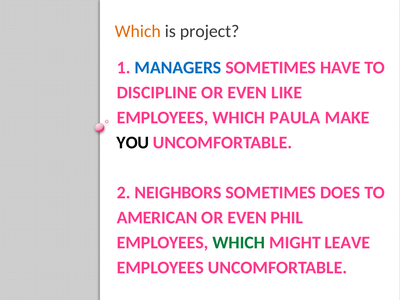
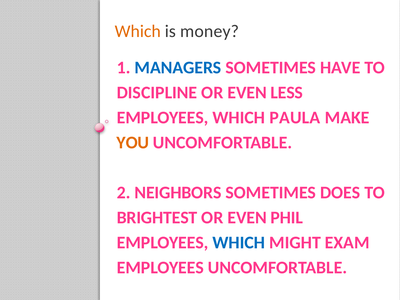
project: project -> money (210, 31)
LIKE: LIKE -> LESS (287, 93)
YOU colour: black -> orange (133, 143)
AMERICAN: AMERICAN -> BRIGHTEST (157, 218)
WHICH colour: green -> blue (239, 243)
LEAVE: LEAVE -> EXAM (347, 243)
